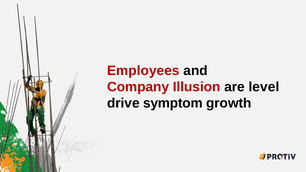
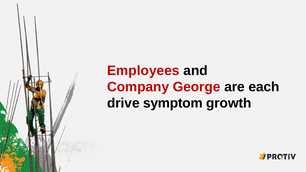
Illusion: Illusion -> George (197, 87)
level: level -> each (264, 87)
